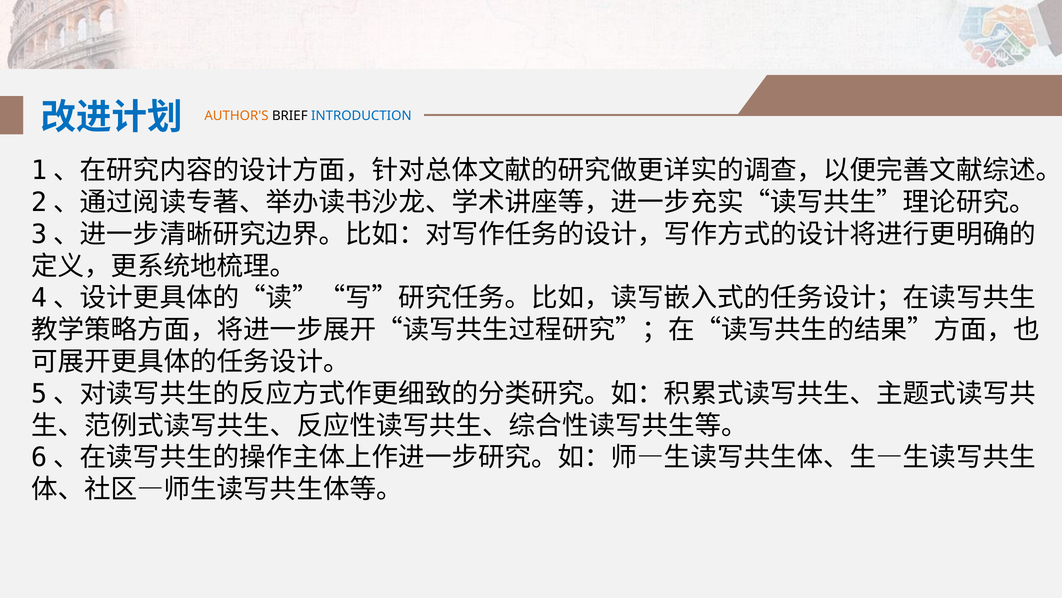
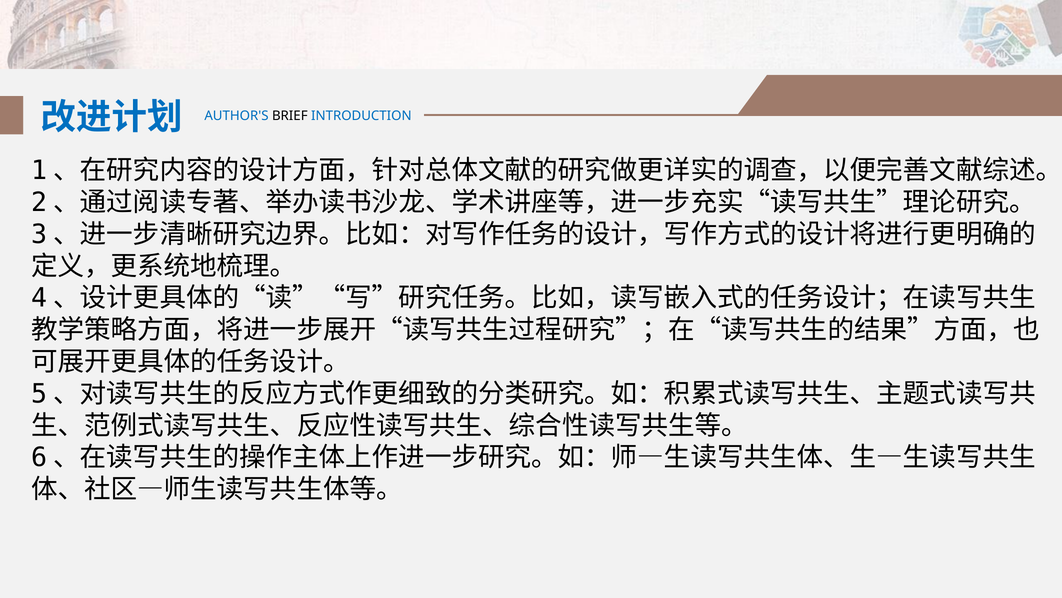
AUTHOR'S colour: orange -> blue (236, 116)
